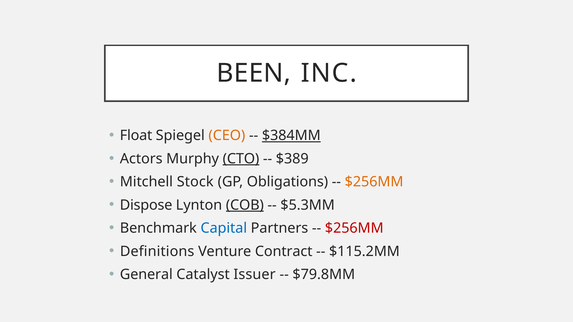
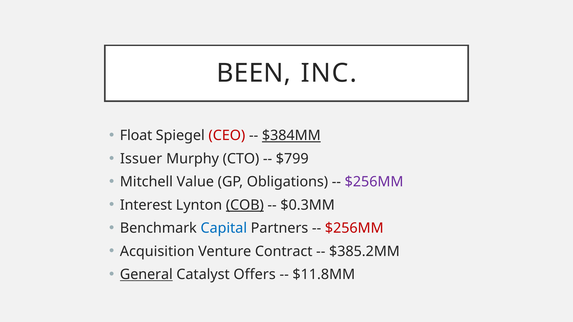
CEO colour: orange -> red (227, 136)
Actors: Actors -> Issuer (141, 159)
CTO underline: present -> none (241, 159)
$389: $389 -> $799 (292, 159)
Stock: Stock -> Value (195, 182)
$256MM colour: orange -> purple (374, 182)
Dispose: Dispose -> Interest (146, 205)
$5.3MM: $5.3MM -> $0.3MM (308, 205)
Definitions: Definitions -> Acquisition (157, 252)
$115.2MM: $115.2MM -> $385.2MM (364, 252)
General underline: none -> present (146, 275)
Issuer: Issuer -> Offers (255, 275)
$79.8MM: $79.8MM -> $11.8MM (324, 275)
